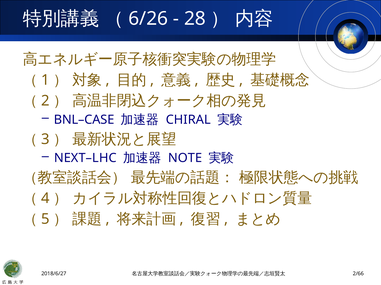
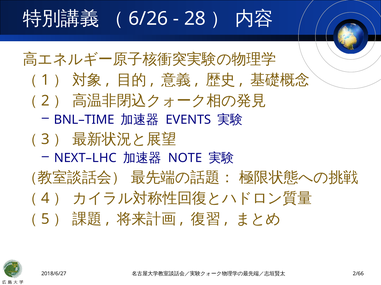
BNL–CASE: BNL–CASE -> BNL–TIME (84, 120)
CHIRAL: CHIRAL -> EVENTS (188, 120)
